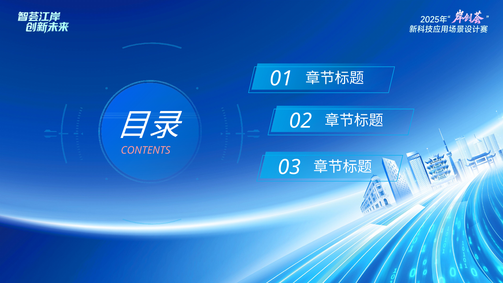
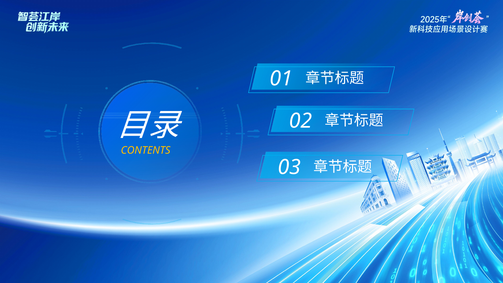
CONTENTS colour: pink -> yellow (146, 150)
